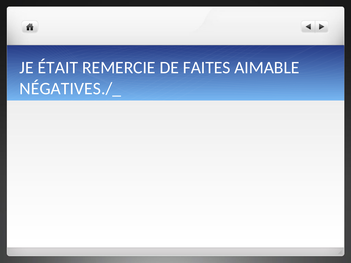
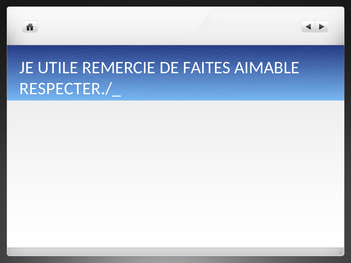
ÉTAIT: ÉTAIT -> UTILE (58, 68)
NÉGATIVES./_: NÉGATIVES./_ -> RESPECTER./_ (70, 89)
